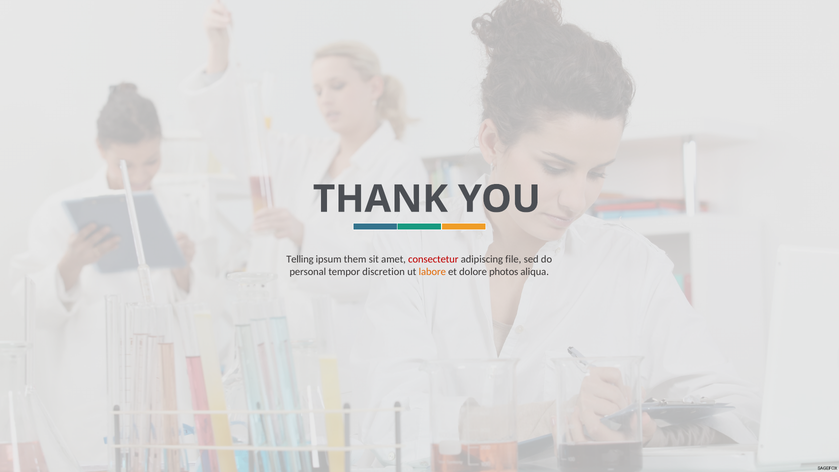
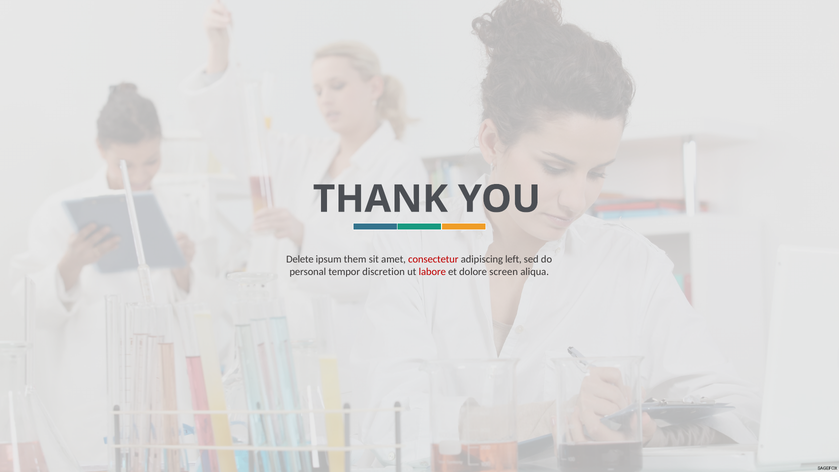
Telling: Telling -> Delete (300, 259)
file: file -> left (513, 259)
labore colour: orange -> red (432, 272)
photos: photos -> screen (504, 272)
